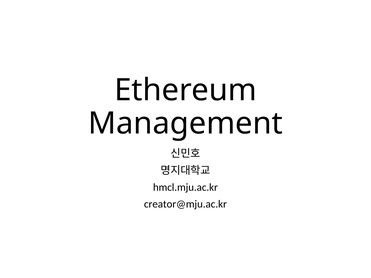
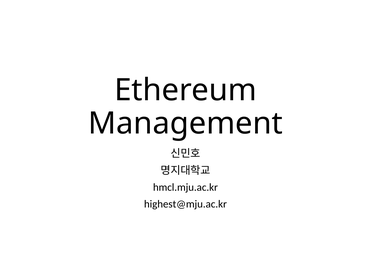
creator@mju.ac.kr: creator@mju.ac.kr -> highest@mju.ac.kr (185, 204)
